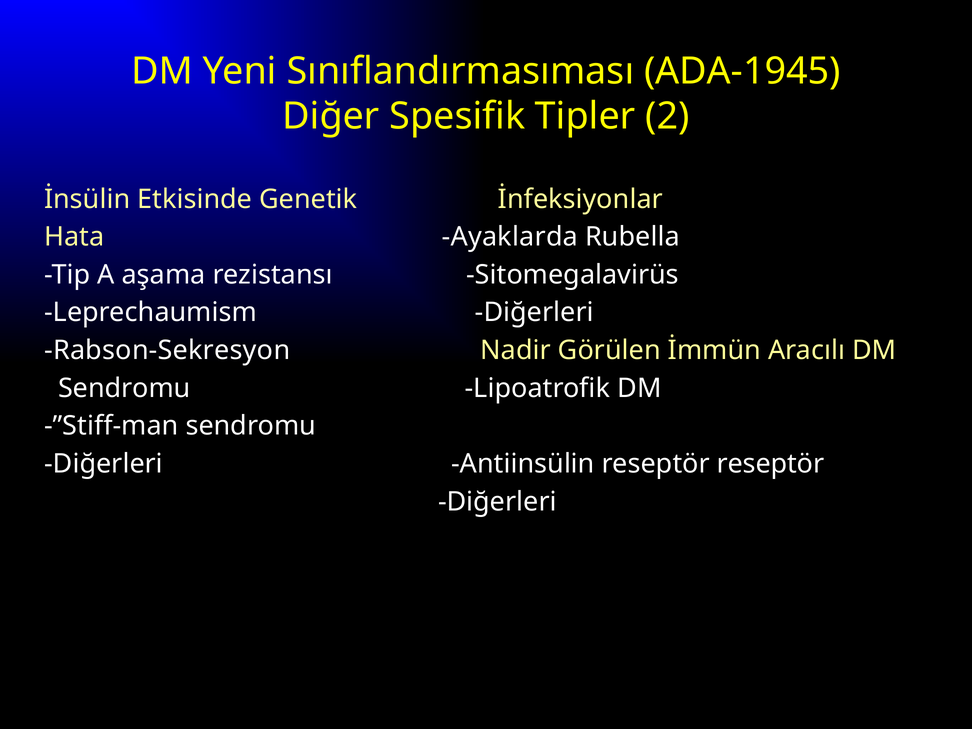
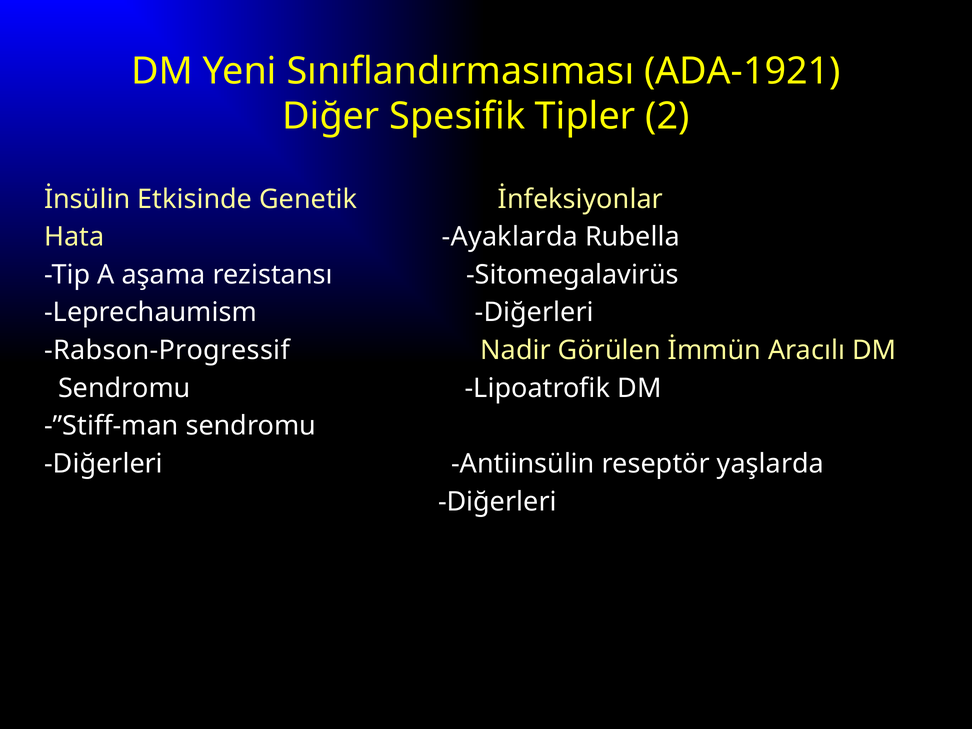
ADA-1945: ADA-1945 -> ADA-1921 (742, 71)
Rabson-Sekresyon: Rabson-Sekresyon -> Rabson-Progressif (167, 350)
reseptör reseptör: reseptör -> yaşlarda (770, 464)
